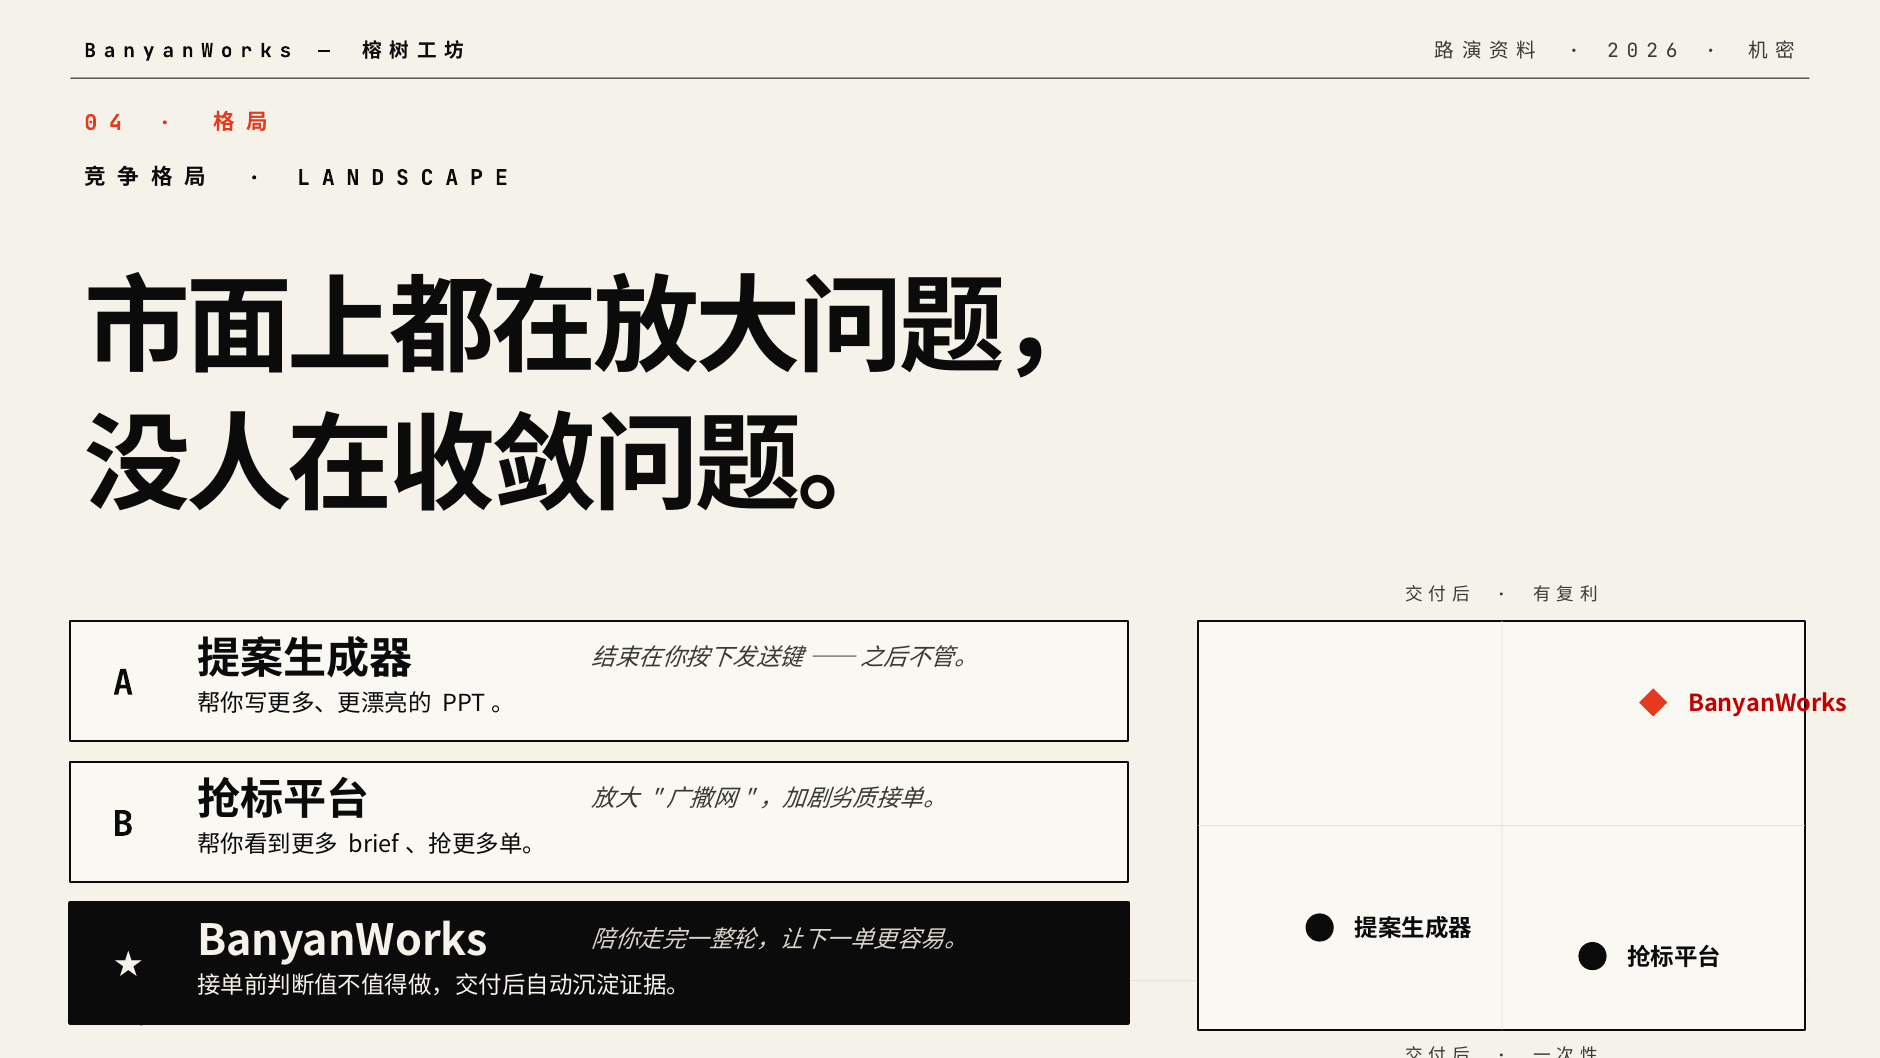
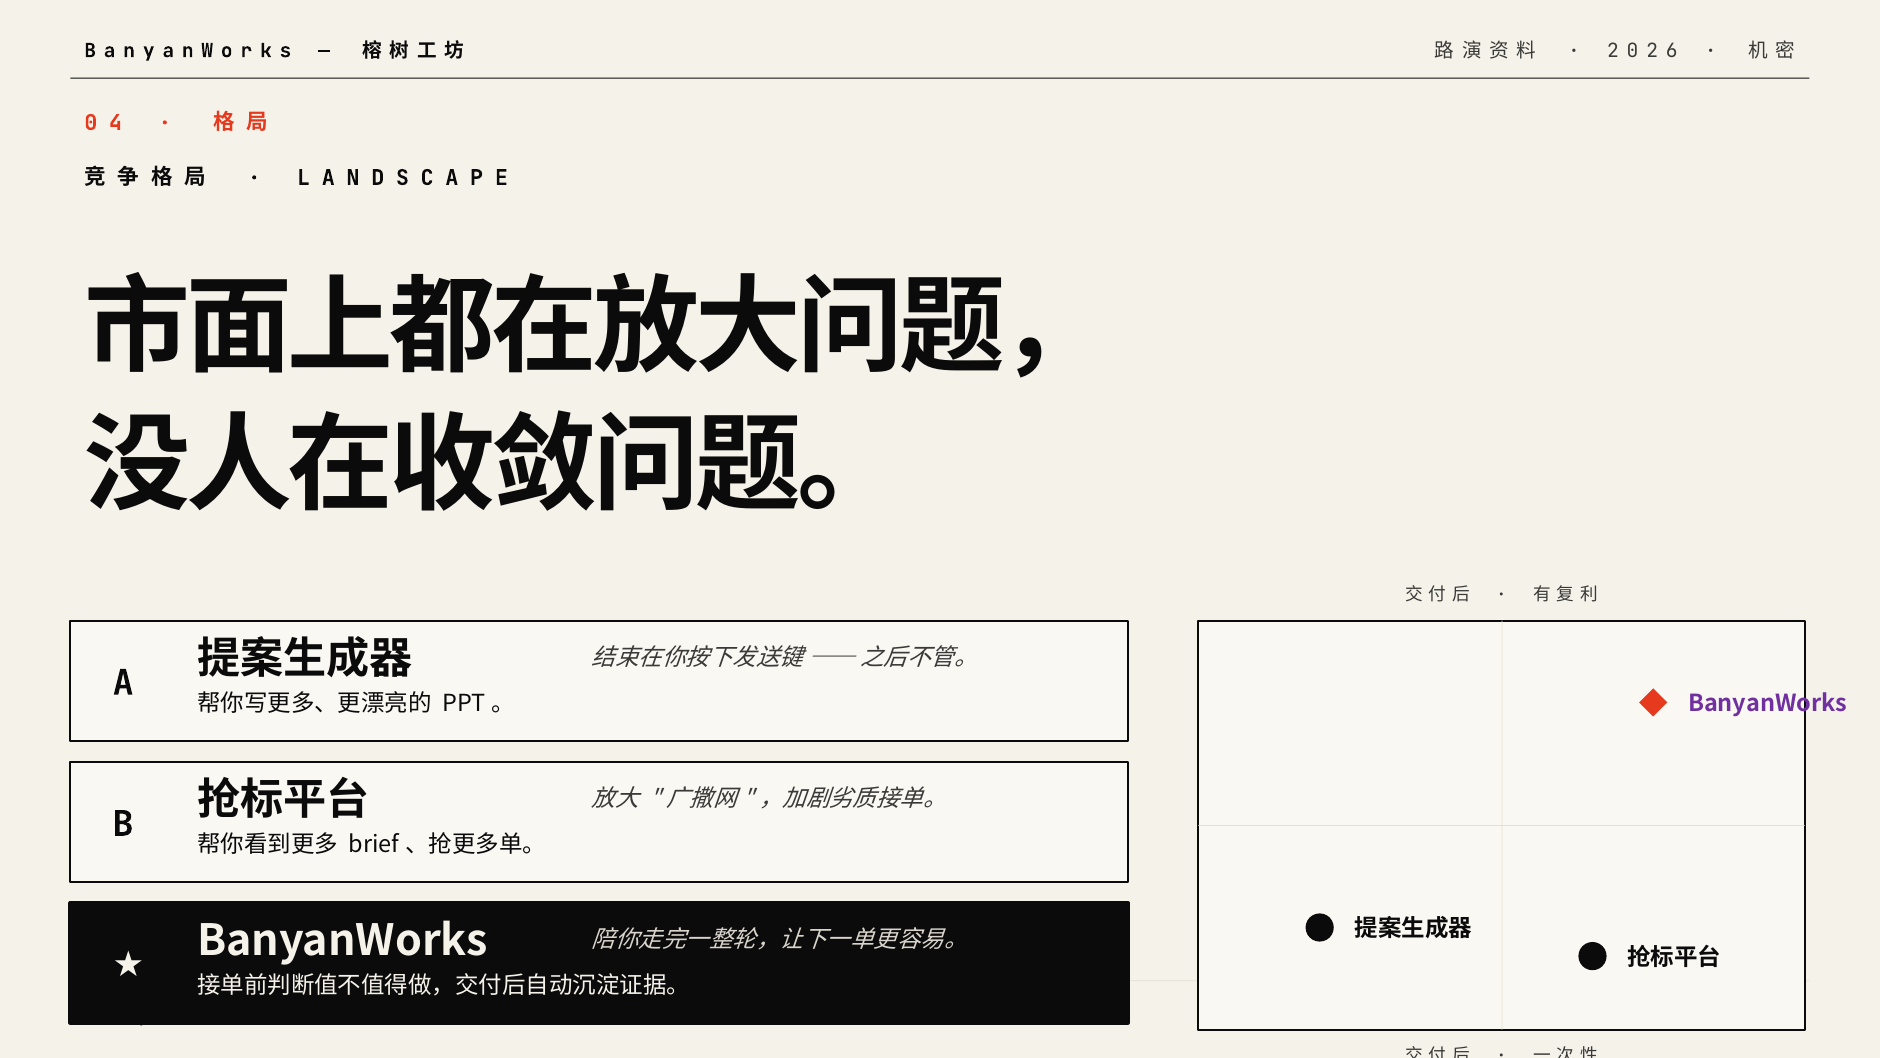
BanyanWorks colour: red -> purple (1768, 704)
